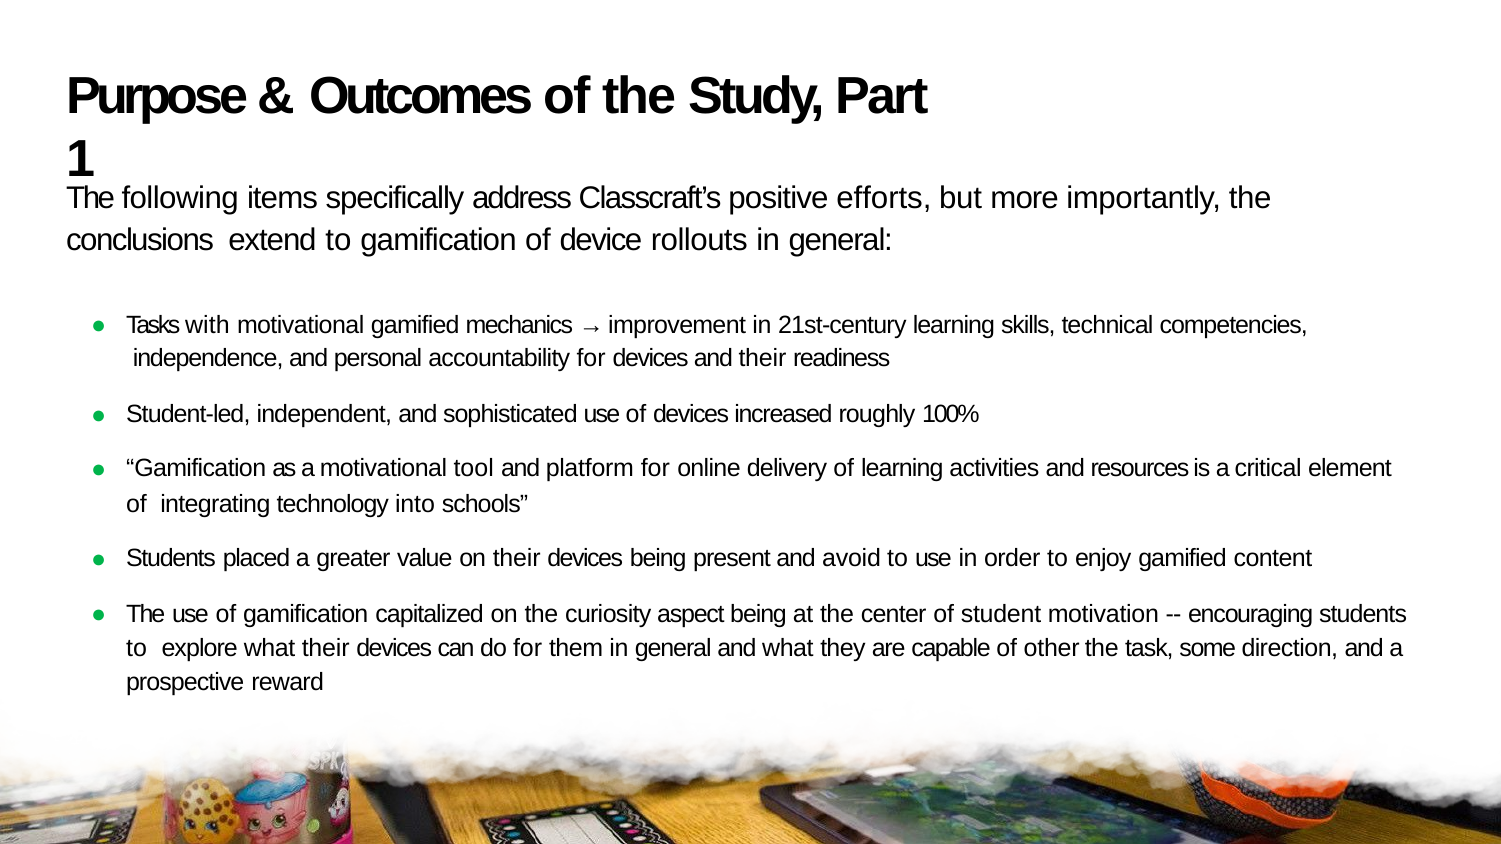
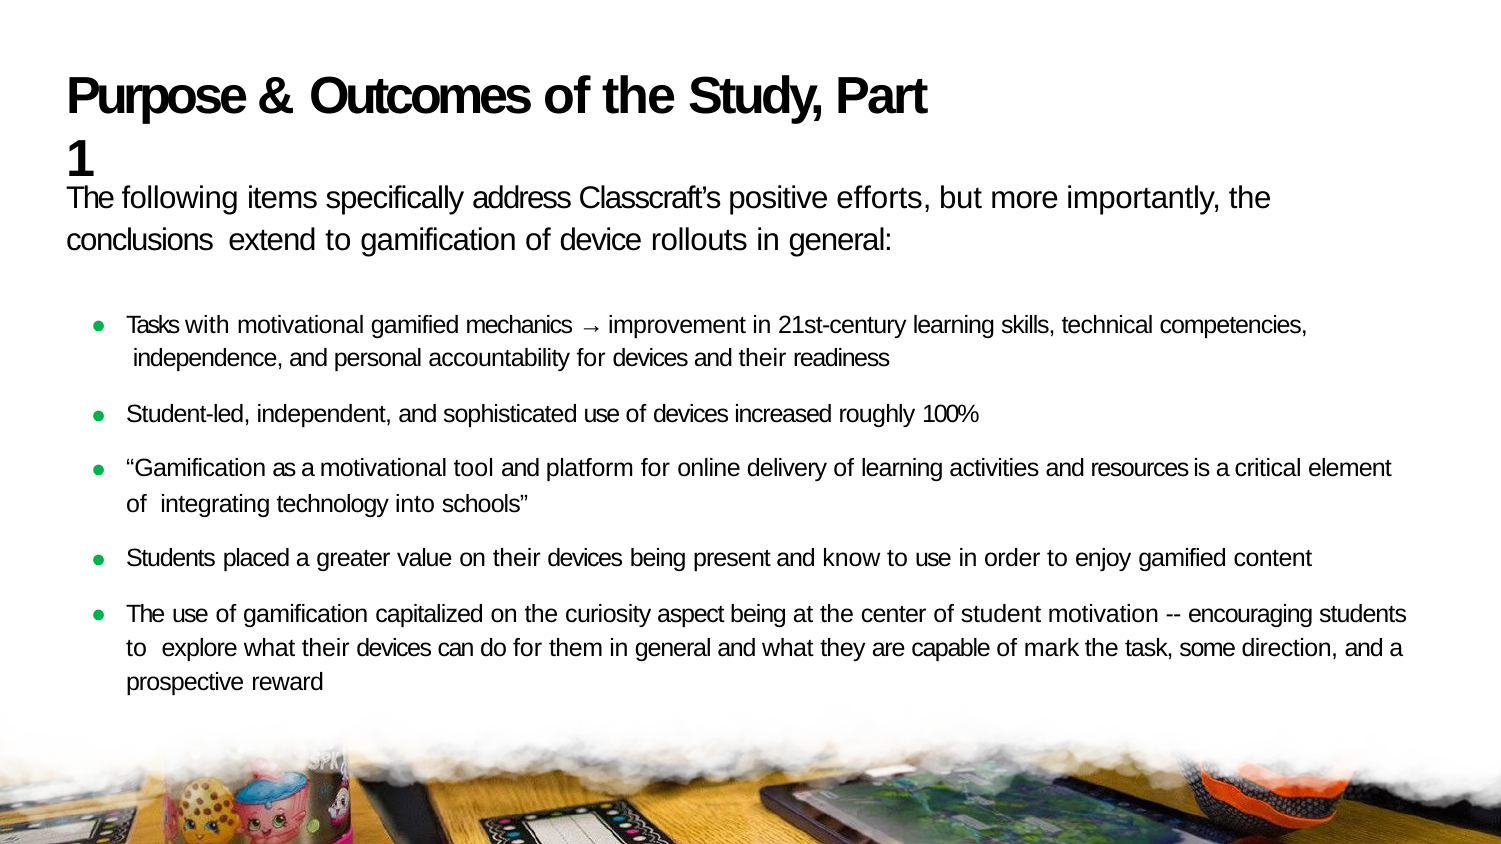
avoid: avoid -> know (851, 558)
other: other -> mark (1052, 648)
